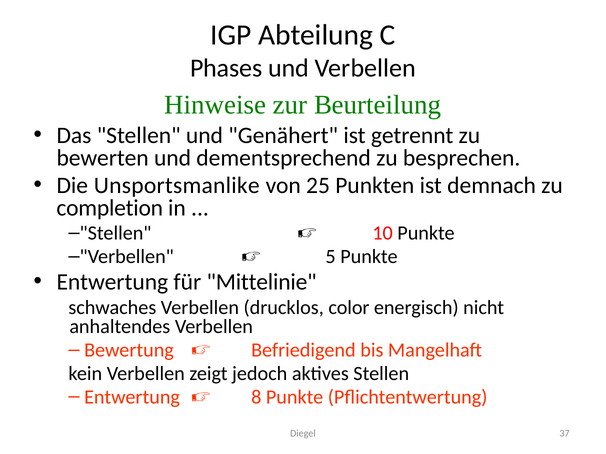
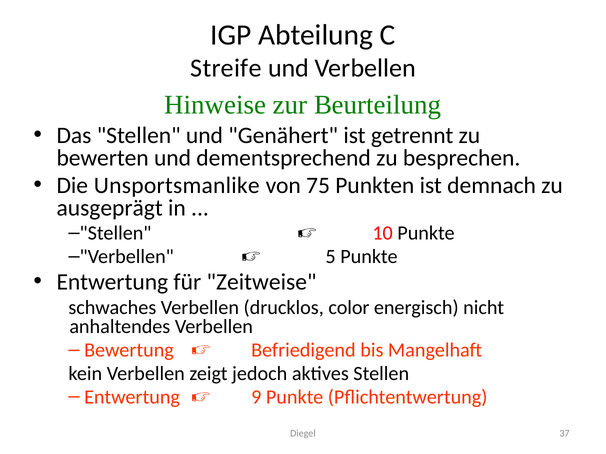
Phases: Phases -> Streife (226, 68)
25: 25 -> 75 (318, 186)
completion: completion -> ausgeprägt (110, 208)
Mittelinie: Mittelinie -> Zeitweise (262, 283)
8: 8 -> 9 (256, 397)
